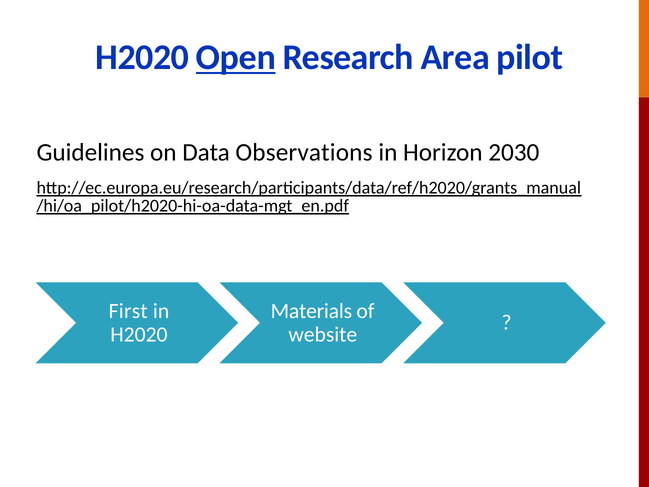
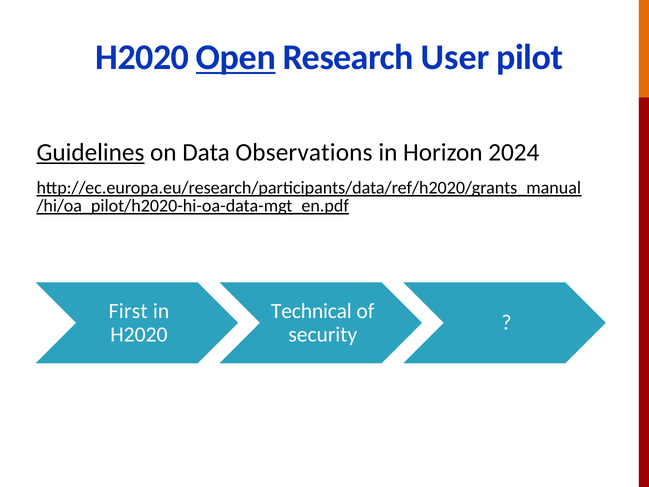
Area: Area -> User (455, 57)
Guidelines underline: none -> present (90, 152)
2030: 2030 -> 2024 (514, 152)
Materials: Materials -> Technical (311, 311)
website: website -> security (323, 334)
